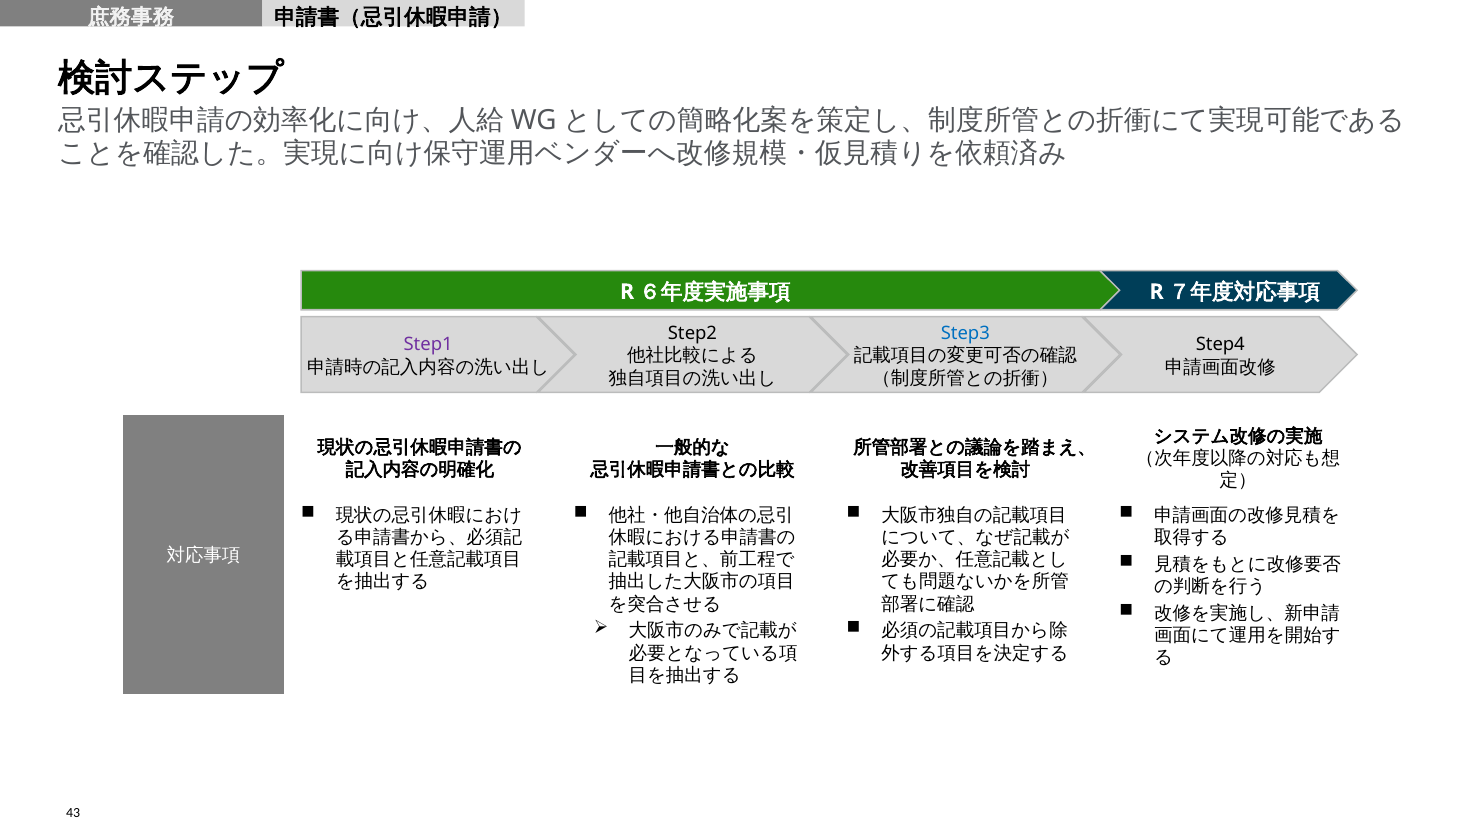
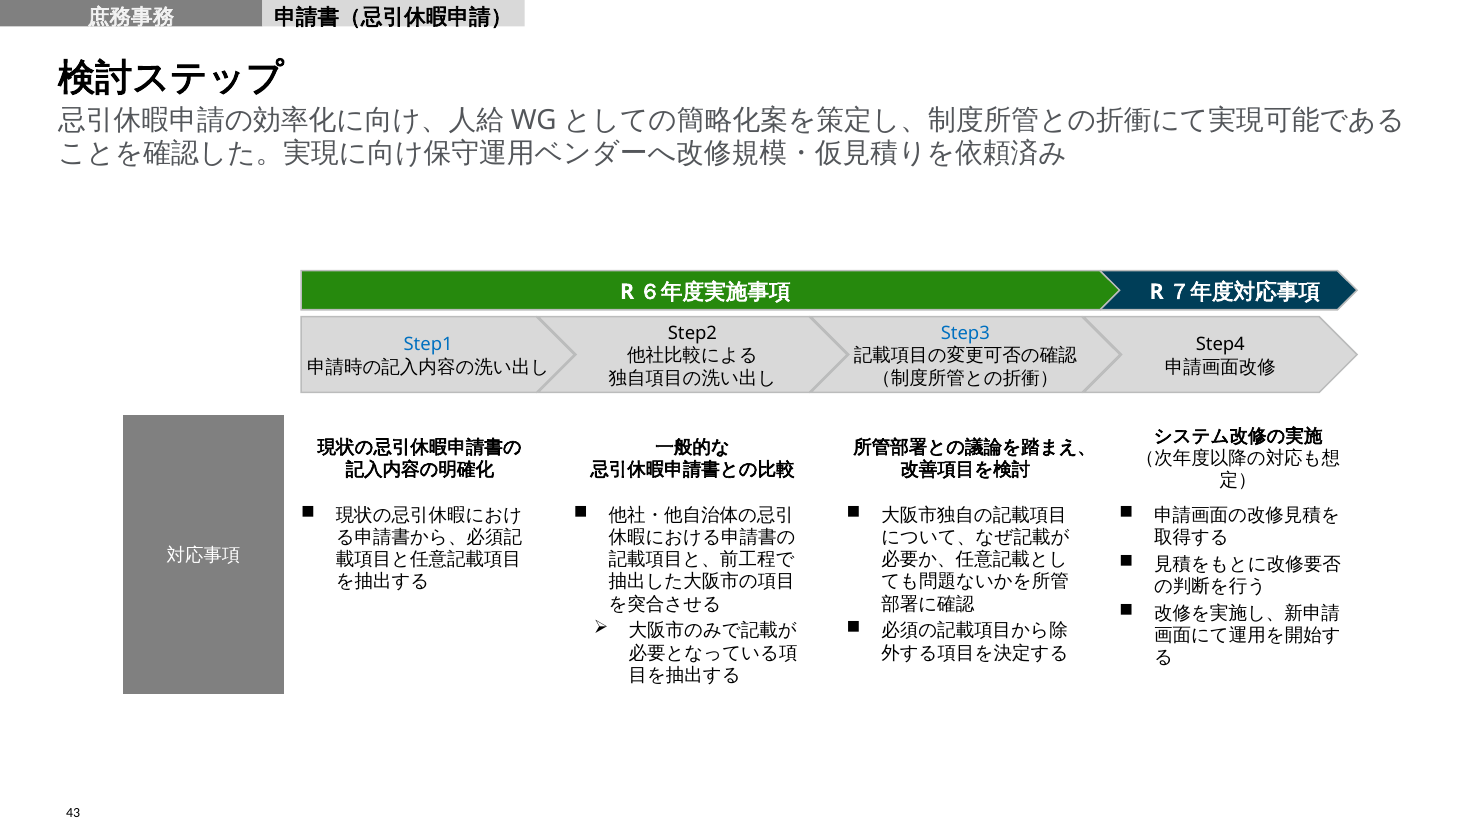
Step1 colour: purple -> blue (428, 345)
